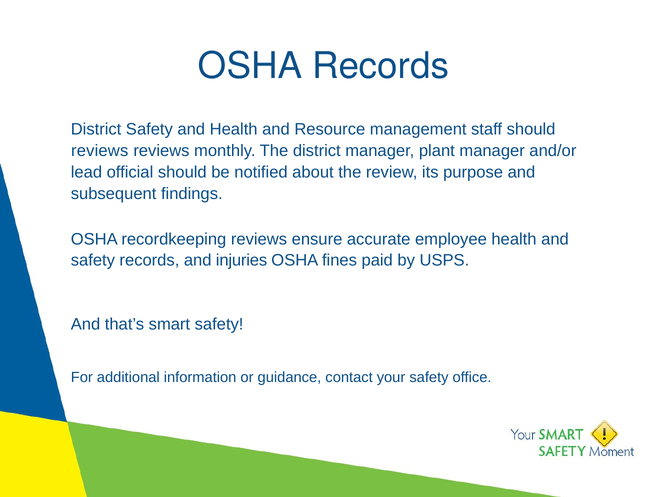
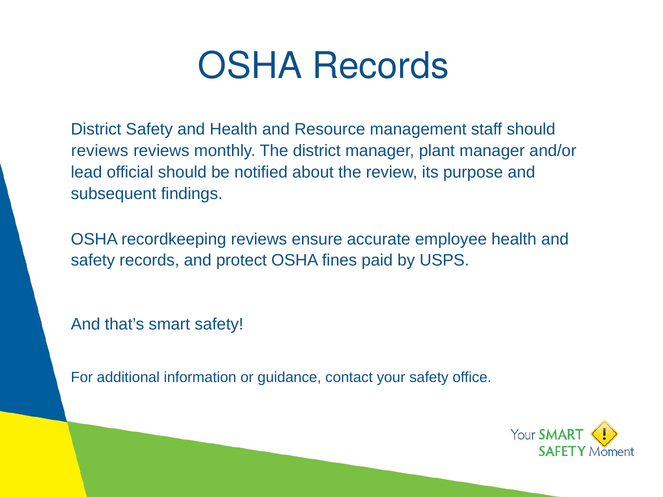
injuries: injuries -> protect (241, 261)
